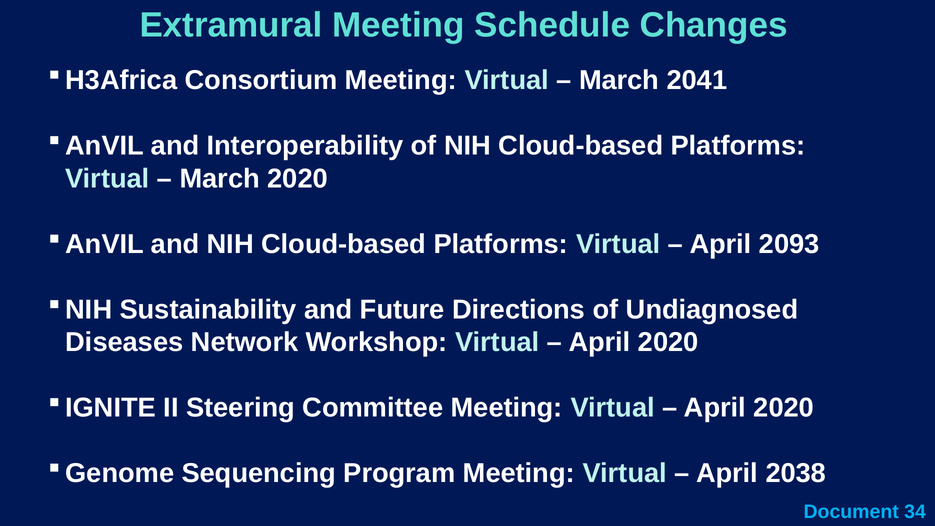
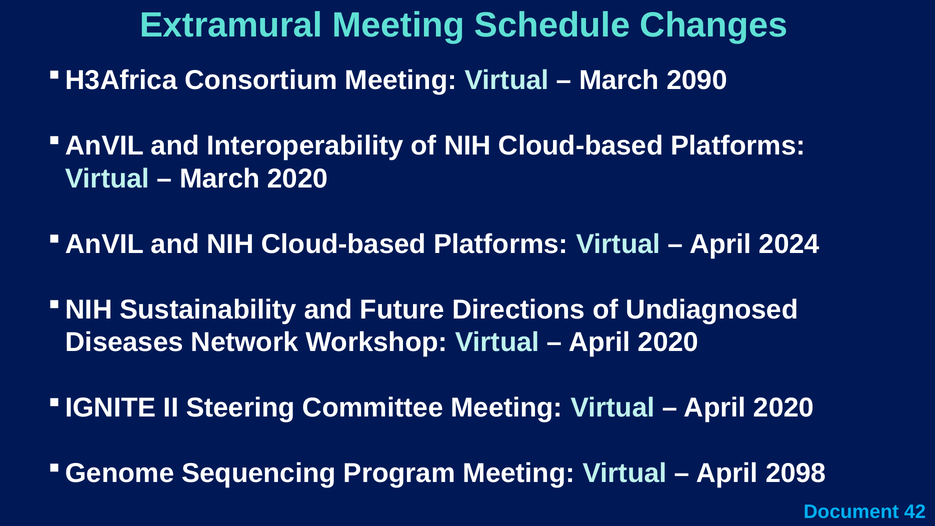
2041: 2041 -> 2090 (697, 80)
2093: 2093 -> 2024 (789, 244)
2038: 2038 -> 2098 (796, 473)
34: 34 -> 42 (915, 512)
